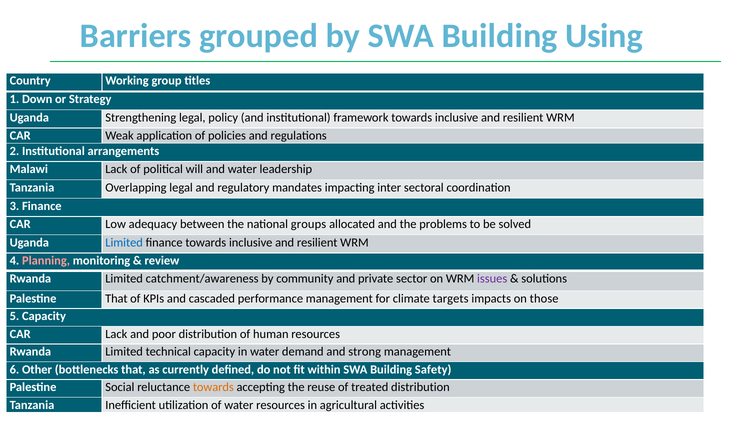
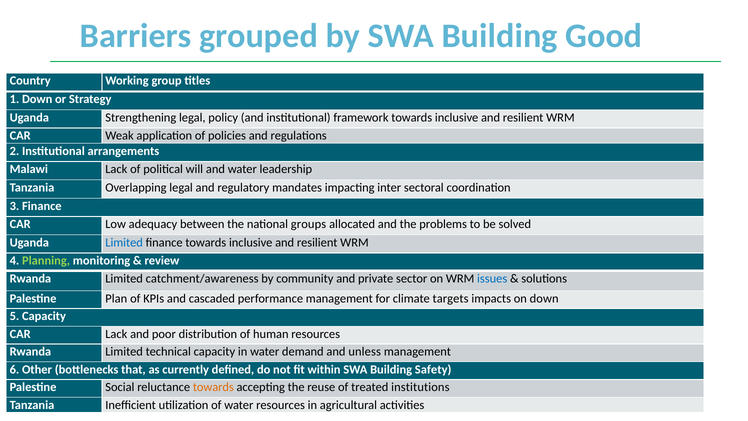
Using: Using -> Good (604, 36)
Planning colour: pink -> light green (46, 261)
issues colour: purple -> blue (492, 278)
Palestine That: That -> Plan (116, 298)
on those: those -> down (544, 298)
strong: strong -> unless (365, 352)
treated distribution: distribution -> institutions (420, 387)
